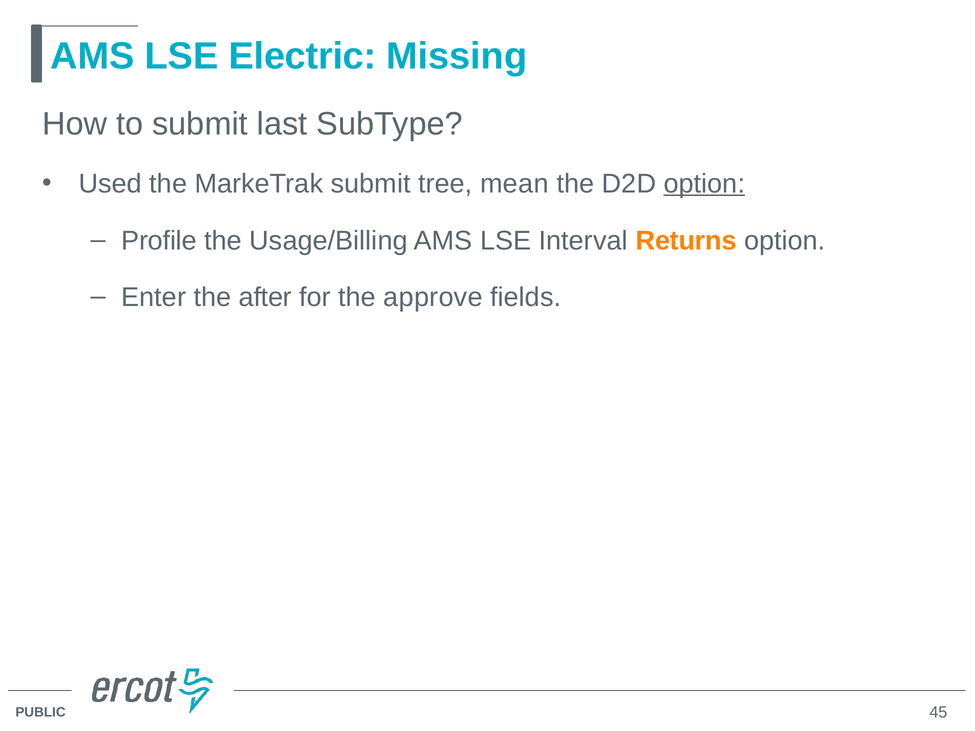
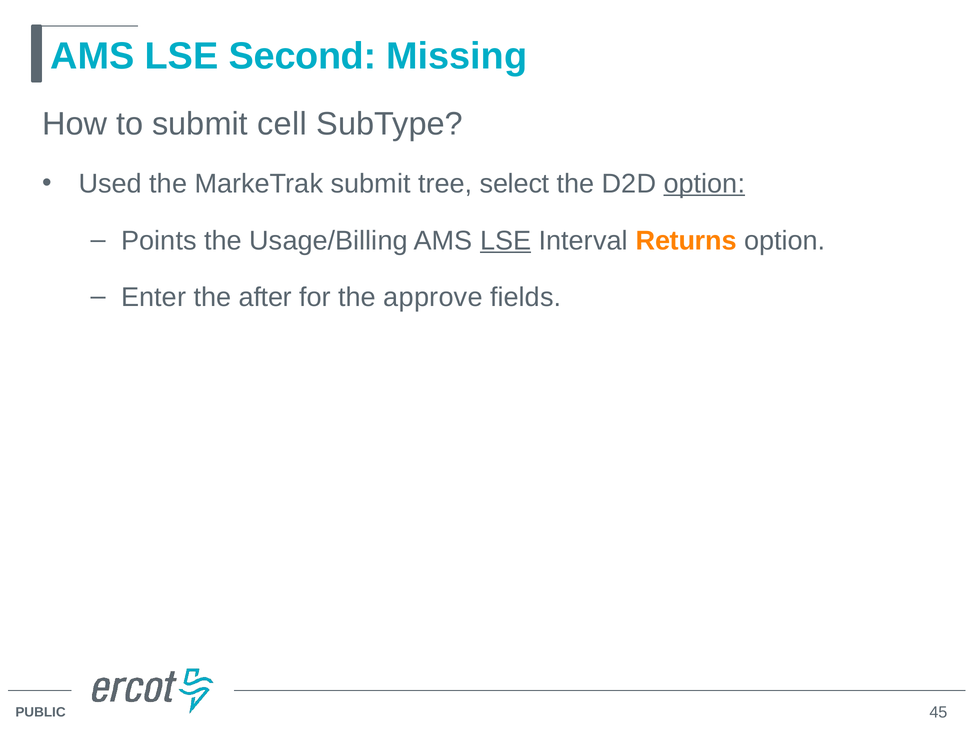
Electric: Electric -> Second (303, 56)
last: last -> cell (282, 124)
mean: mean -> select (515, 184)
Profile: Profile -> Points (159, 241)
LSE underline: none -> present (506, 241)
